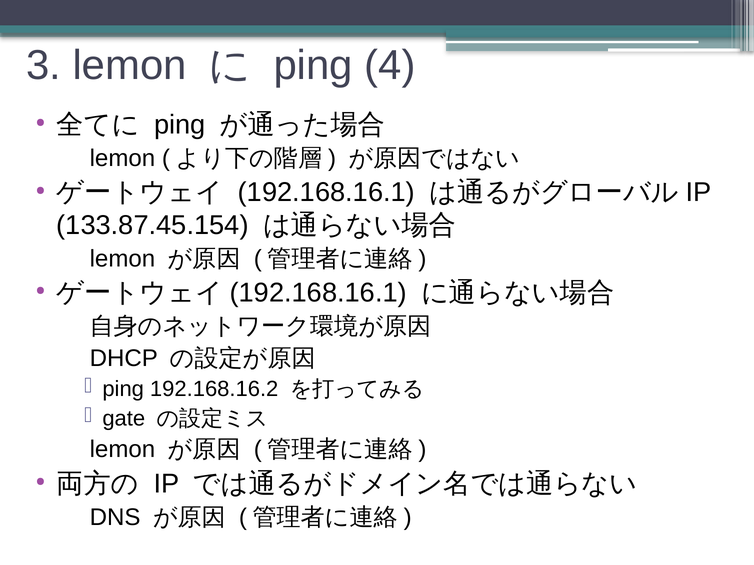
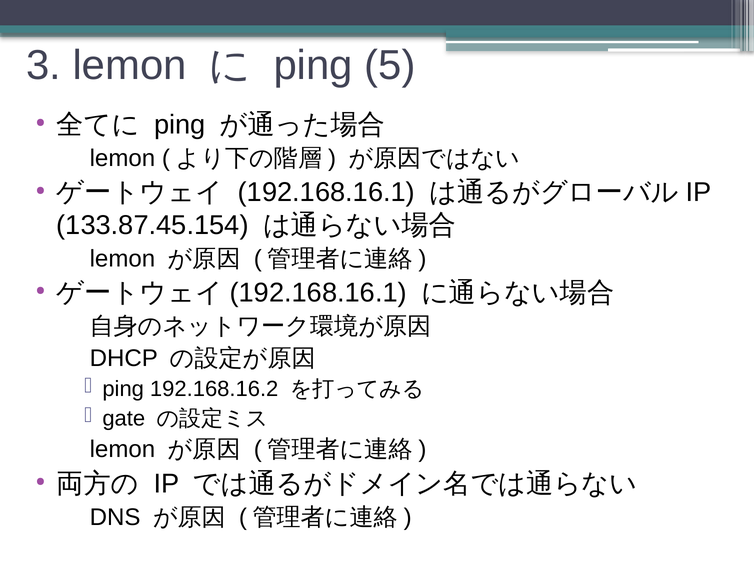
4: 4 -> 5 (390, 66)
